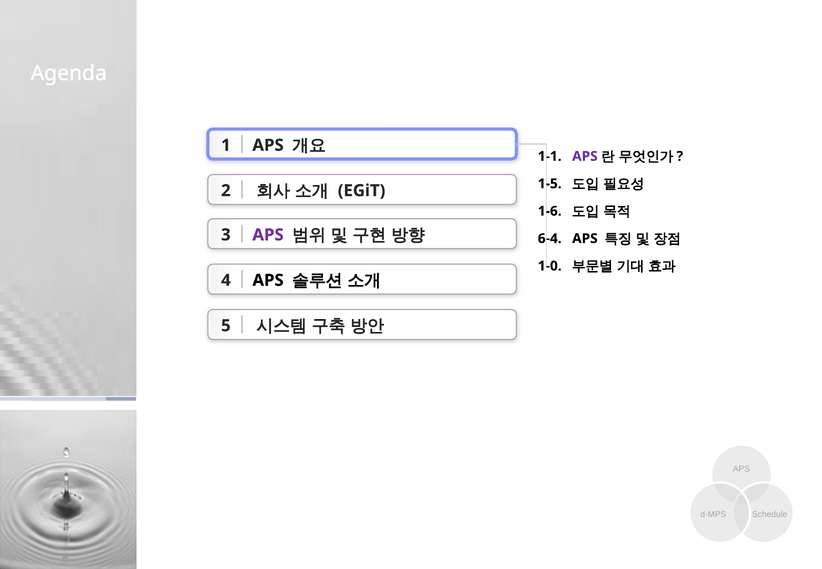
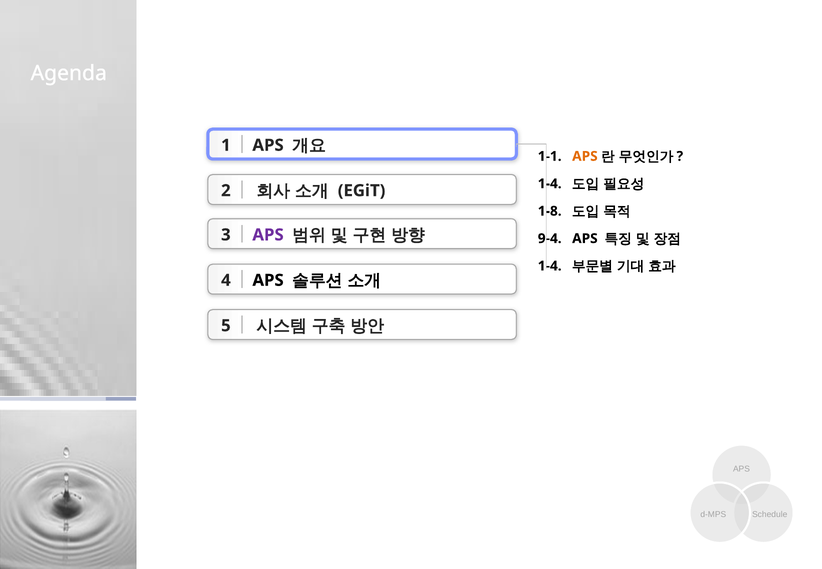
APS colour: purple -> orange (585, 156)
1-5: 1-5 -> 1-4 (550, 184)
1-6: 1-6 -> 1-8 (550, 211)
6-4: 6-4 -> 9-4 (550, 239)
1-0: 1-0 -> 1-4 (550, 266)
